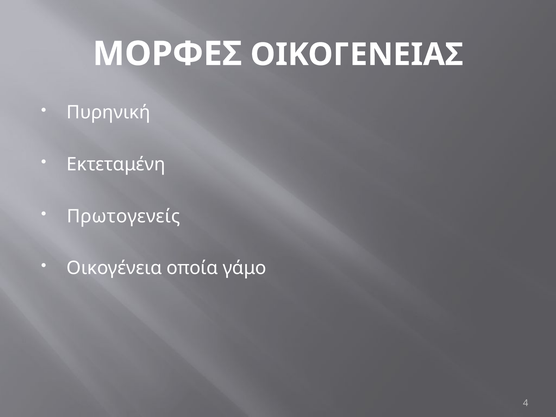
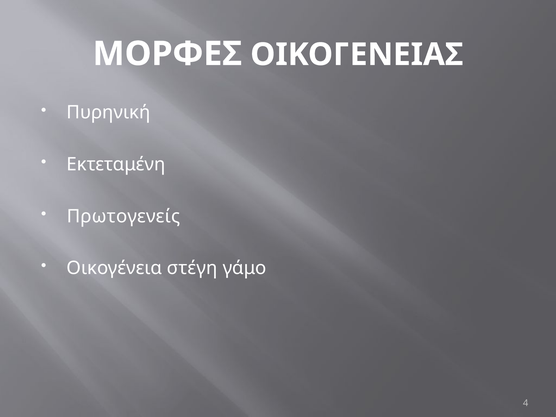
οποία: οποία -> στέγη (192, 268)
